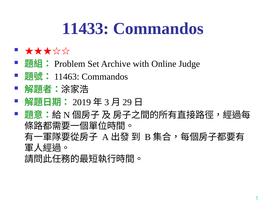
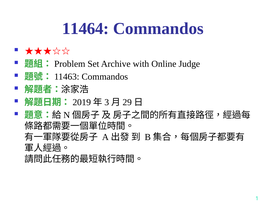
11433: 11433 -> 11464 (86, 29)
